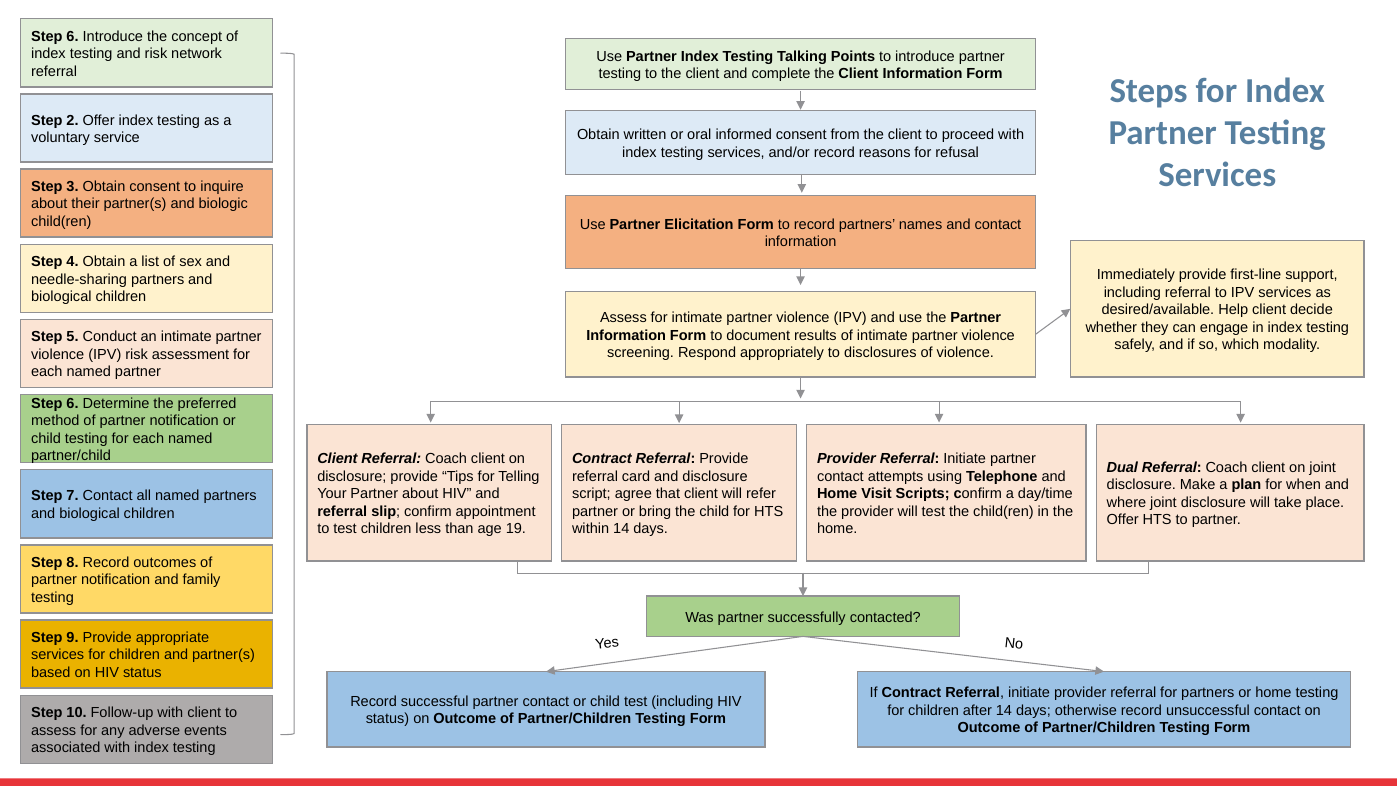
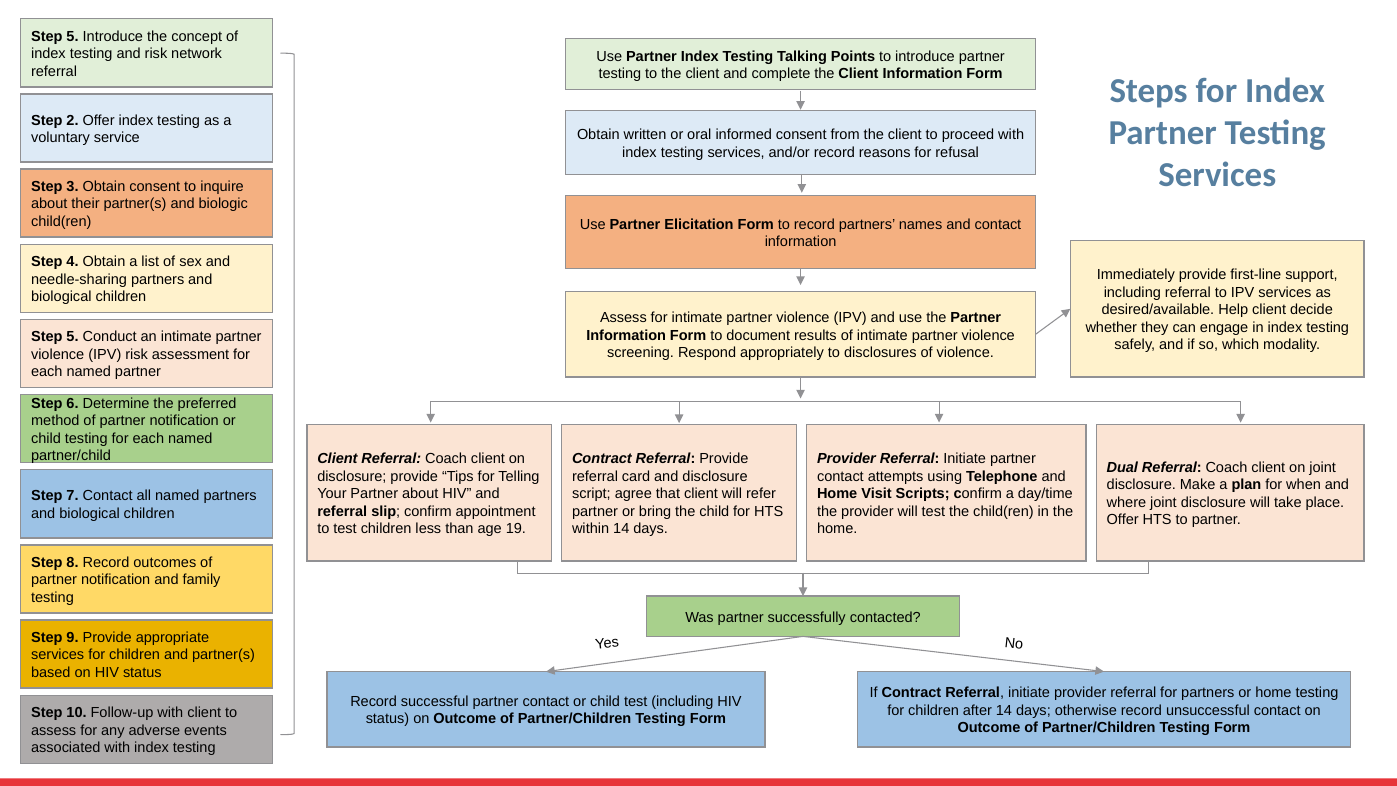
6: 6 -> 5 (73, 36)
